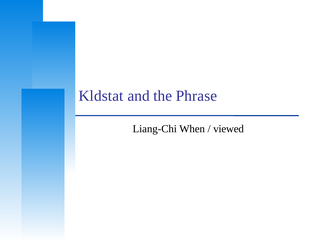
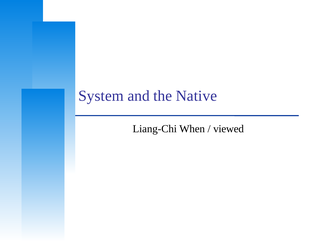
Kldstat: Kldstat -> System (101, 96)
Phrase: Phrase -> Native (196, 96)
